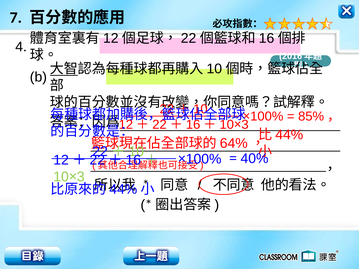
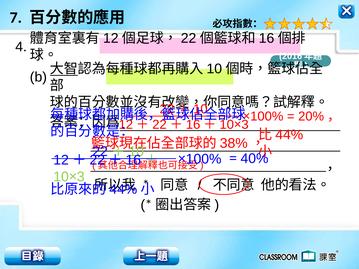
85%: 85% -> 20% (311, 116)
64%: 64% -> 38% (234, 143)
